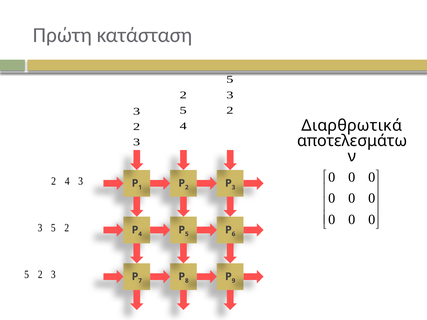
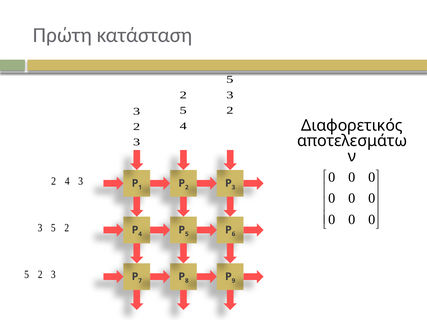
Διαρθρωτικά: Διαρθρωτικά -> Διαφορετικός (352, 126)
